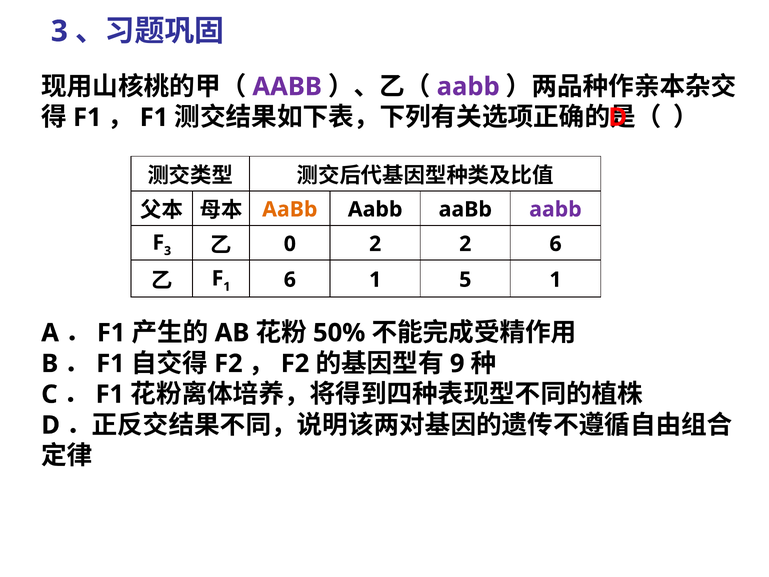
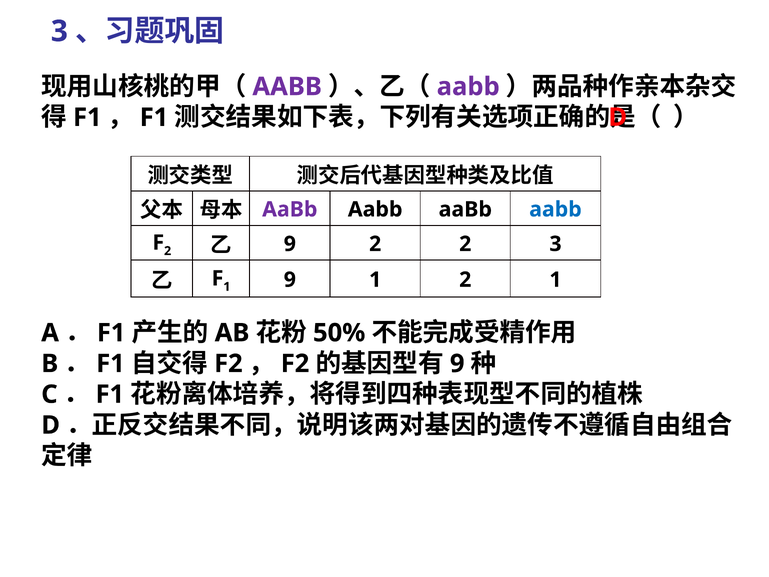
AaBb colour: orange -> purple (290, 209)
aabb colour: purple -> blue (555, 209)
3: 3 -> 2 (168, 251)
0: 0 -> 9 (290, 244)
2 6: 6 -> 3 (556, 244)
1 6: 6 -> 9 (290, 280)
1 5: 5 -> 2 (465, 280)
